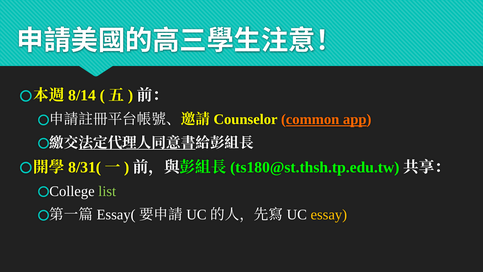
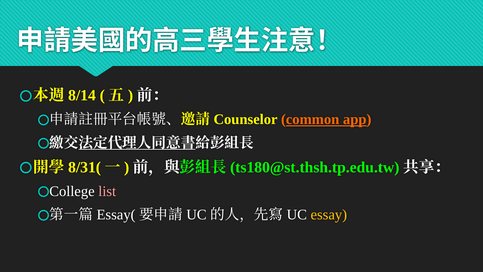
list colour: light green -> pink (107, 191)
